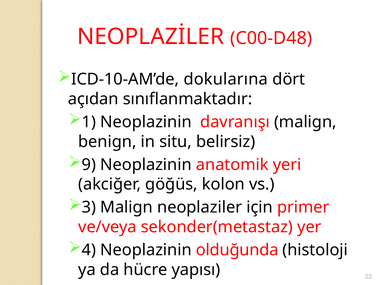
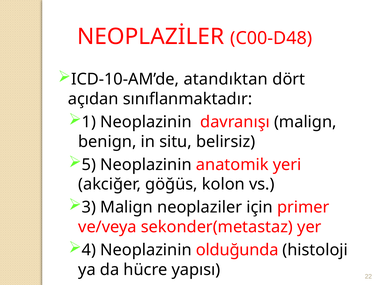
dokularına: dokularına -> atandıktan (226, 80)
9: 9 -> 5 (89, 165)
